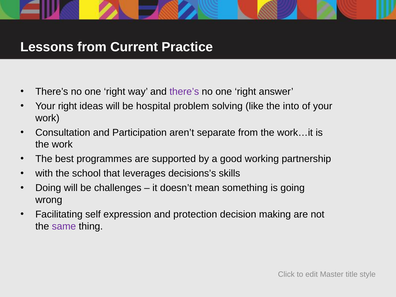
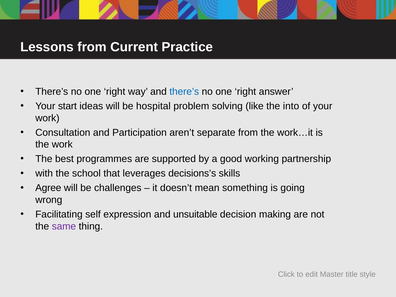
there’s colour: purple -> blue (184, 92)
Your right: right -> start (67, 106)
Doing: Doing -> Agree (48, 188)
protection: protection -> unsuitable (195, 214)
